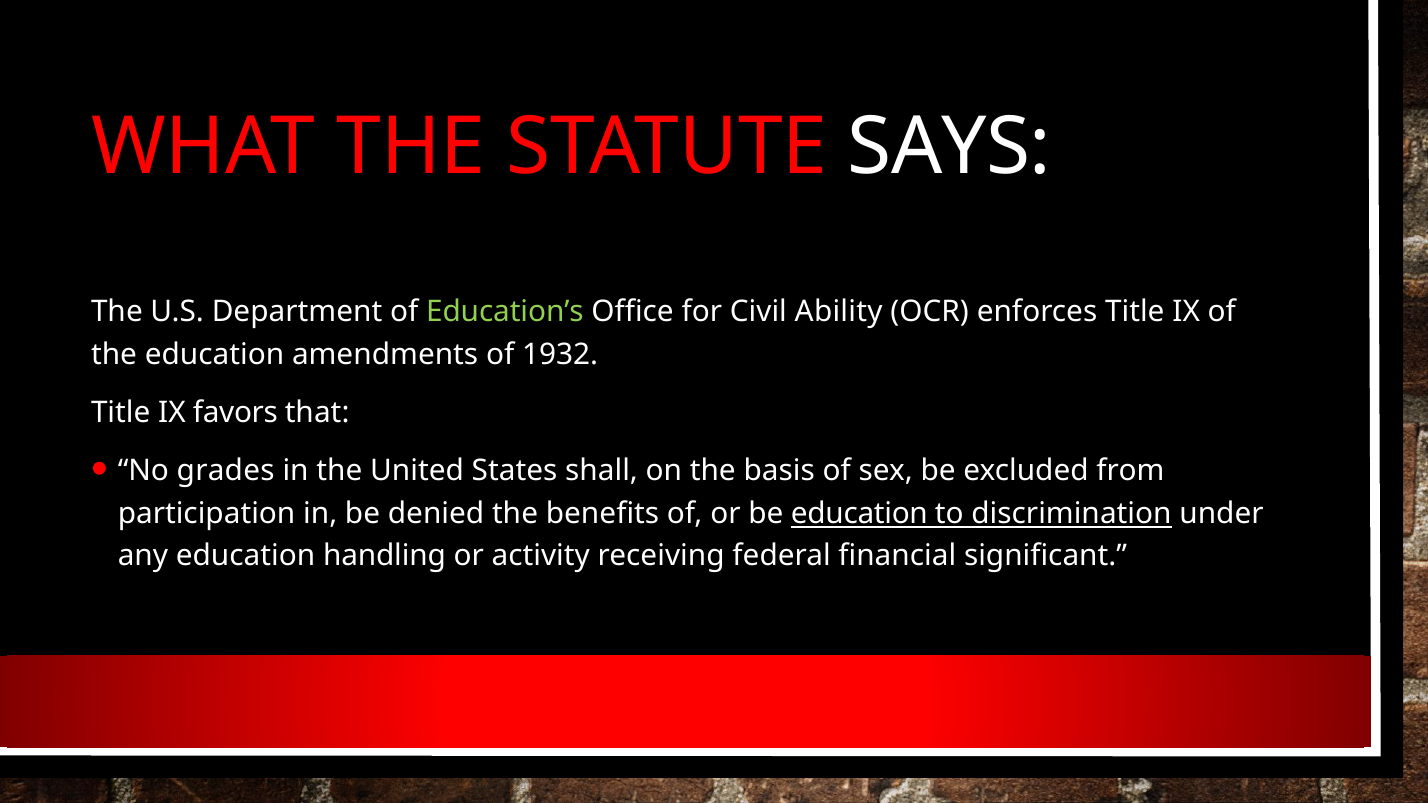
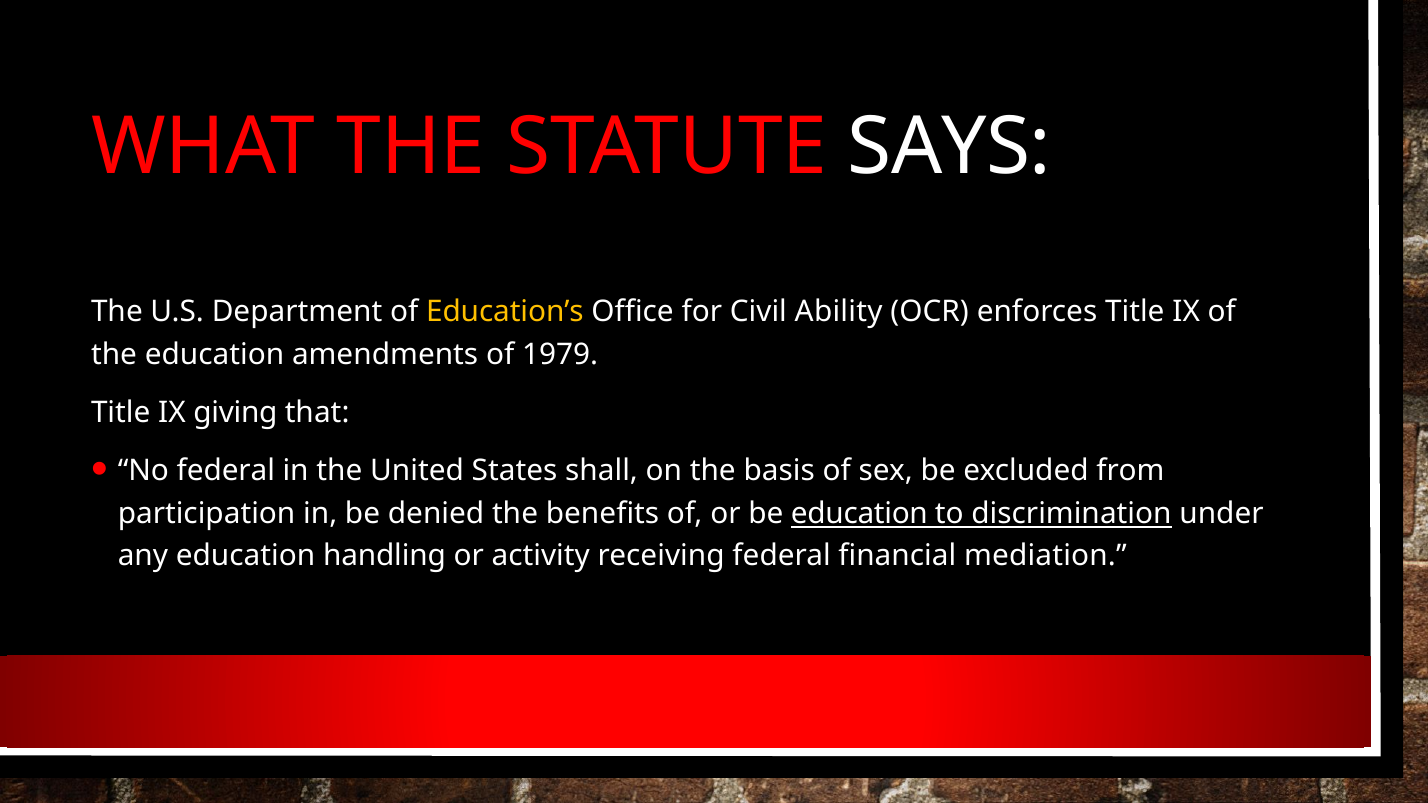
Education’s colour: light green -> yellow (505, 312)
1932: 1932 -> 1979 (560, 355)
favors: favors -> giving (235, 413)
No grades: grades -> federal (226, 471)
significant: significant -> mediation (1045, 556)
